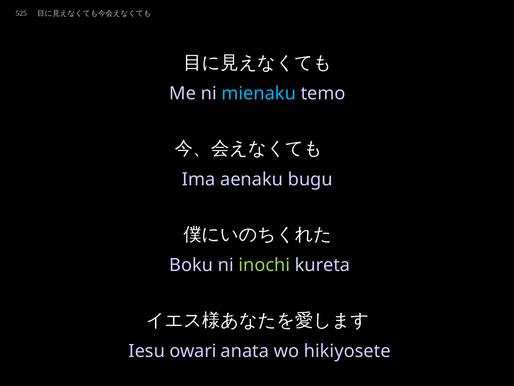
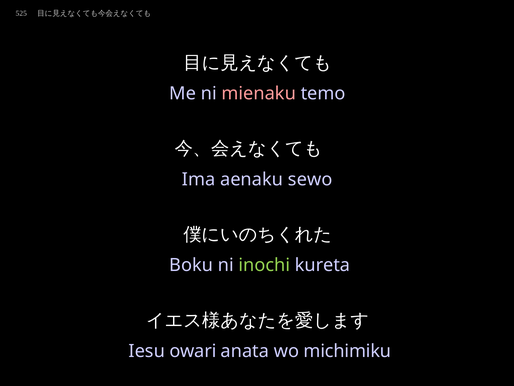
mienaku colour: light blue -> pink (259, 93)
bugu: bugu -> sewo (310, 179)
hikiyosete: hikiyosete -> michimiku (347, 351)
